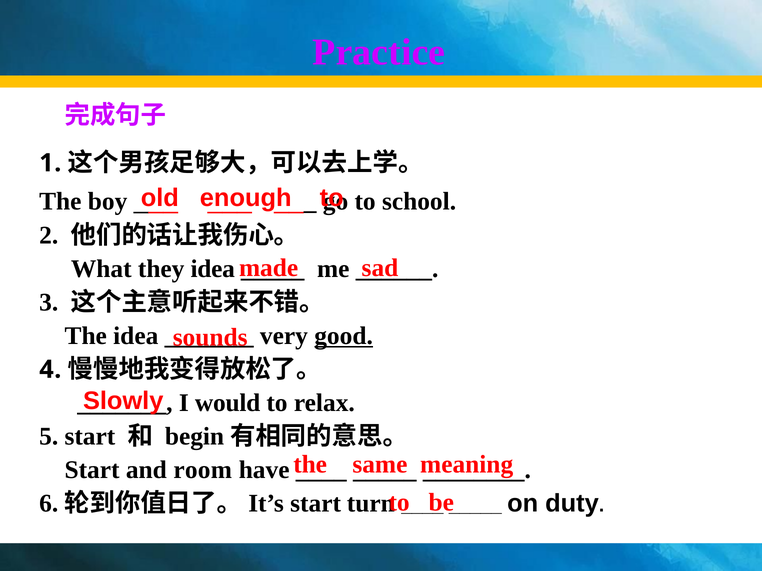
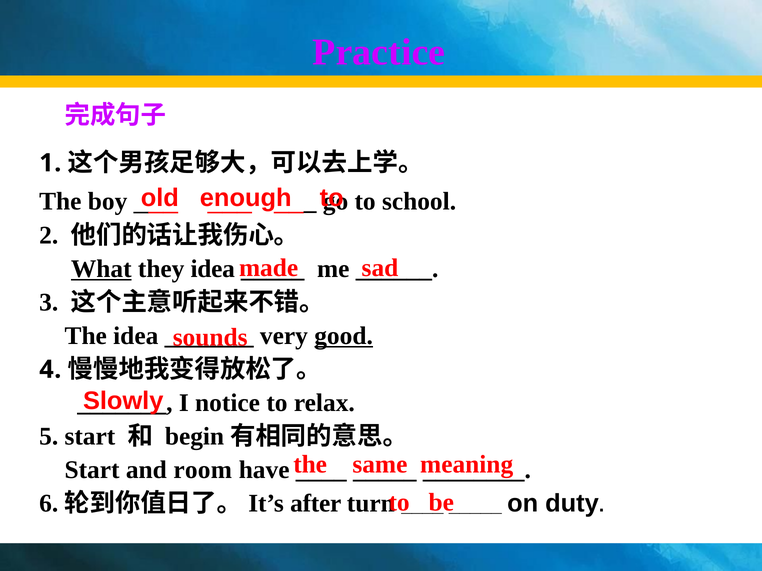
What underline: none -> present (101, 269)
would: would -> notice (228, 403)
start: start -> after (316, 504)
